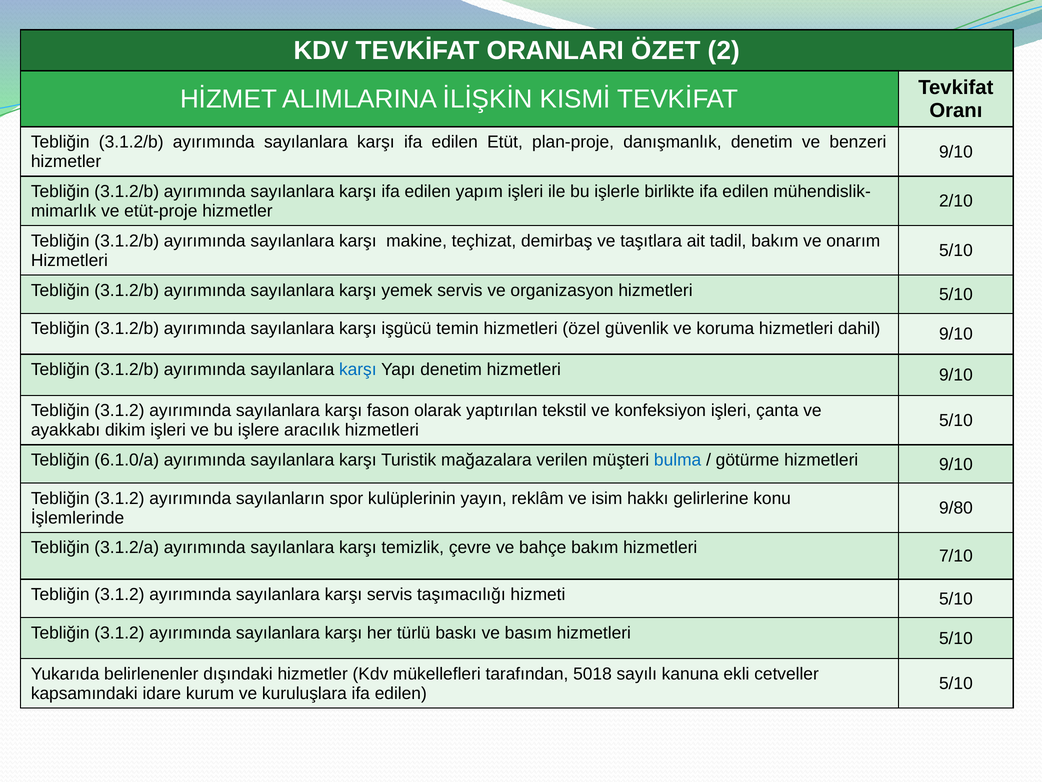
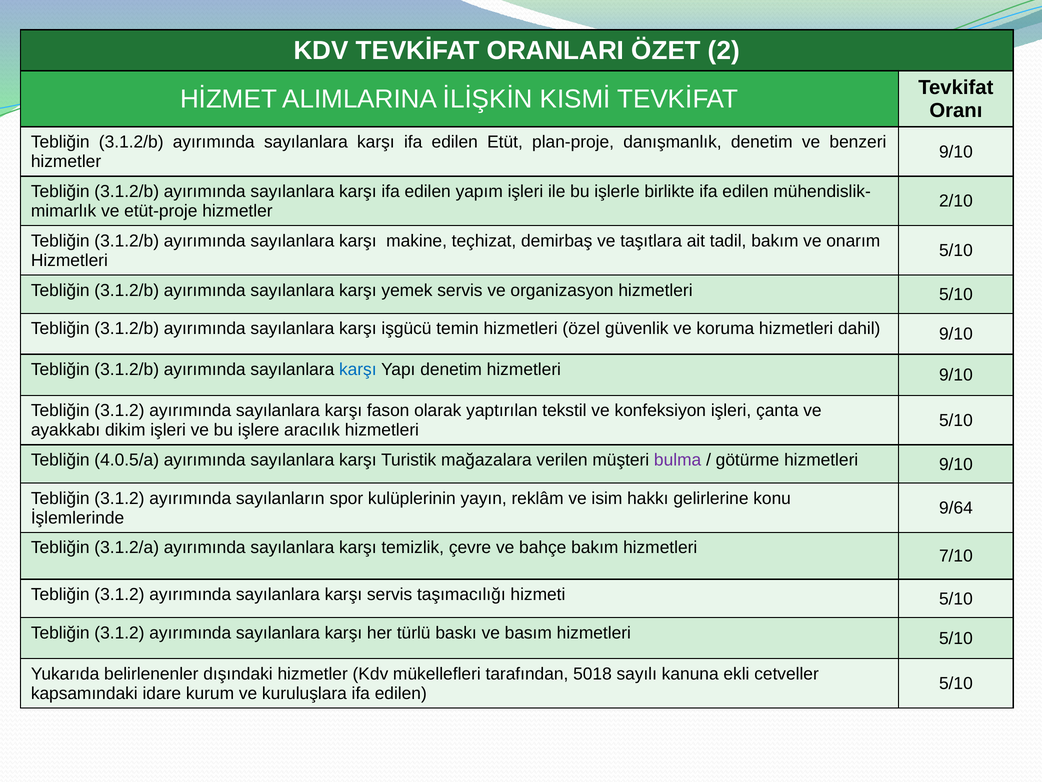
6.1.0/a: 6.1.0/a -> 4.0.5/a (127, 460)
bulma colour: blue -> purple (678, 460)
9/80: 9/80 -> 9/64 (956, 508)
